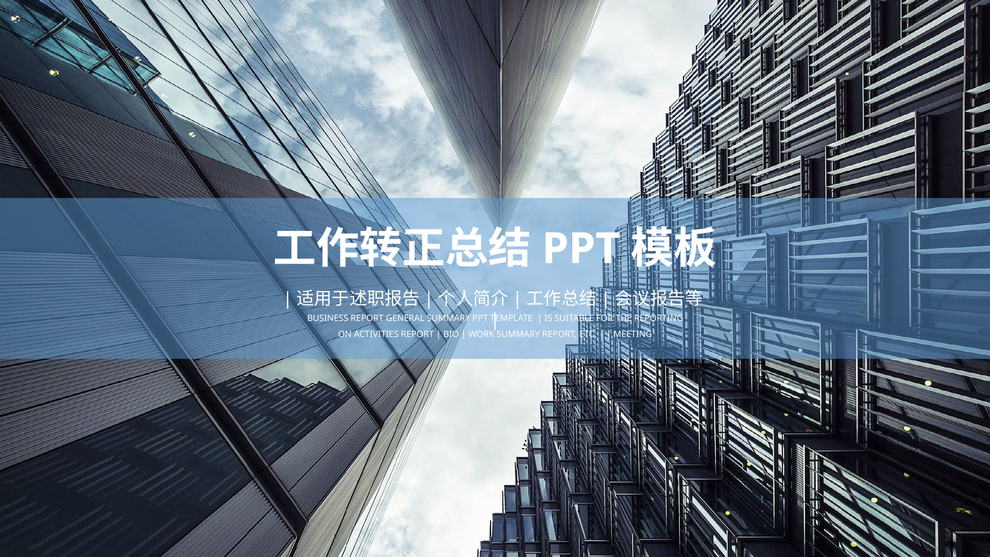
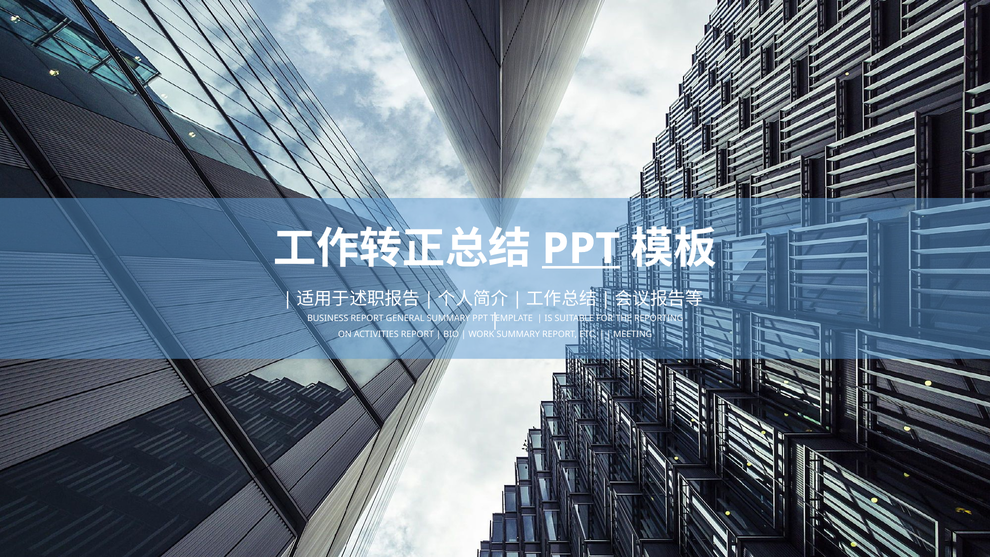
PPT underline: none -> present (581, 249)
